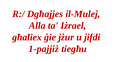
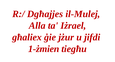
1-pajjiż: 1-pajjiż -> 1-żmien (44, 49)
